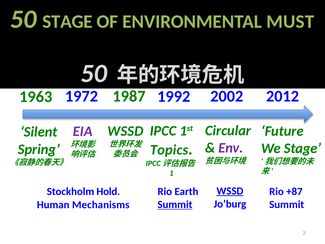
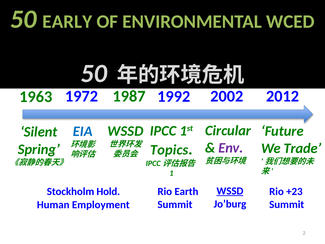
50 STAGE: STAGE -> EARLY (67, 22)
MUST: MUST -> WCED (290, 22)
EIA colour: purple -> blue (83, 131)
We Stage: Stage -> Trade (302, 148)
+87: +87 -> +23 (294, 191)
Summit underline: present -> none (175, 204)
Mechanisms: Mechanisms -> Employment (101, 204)
